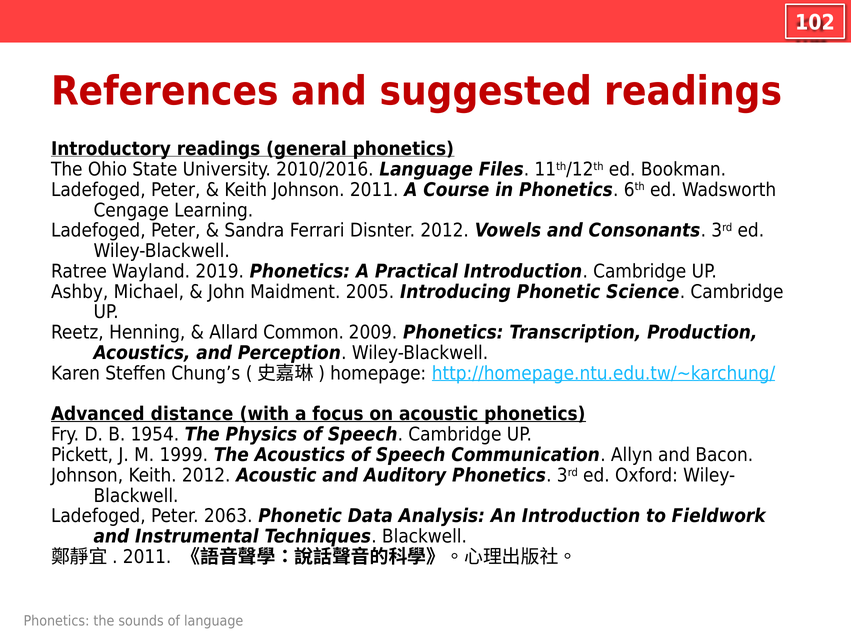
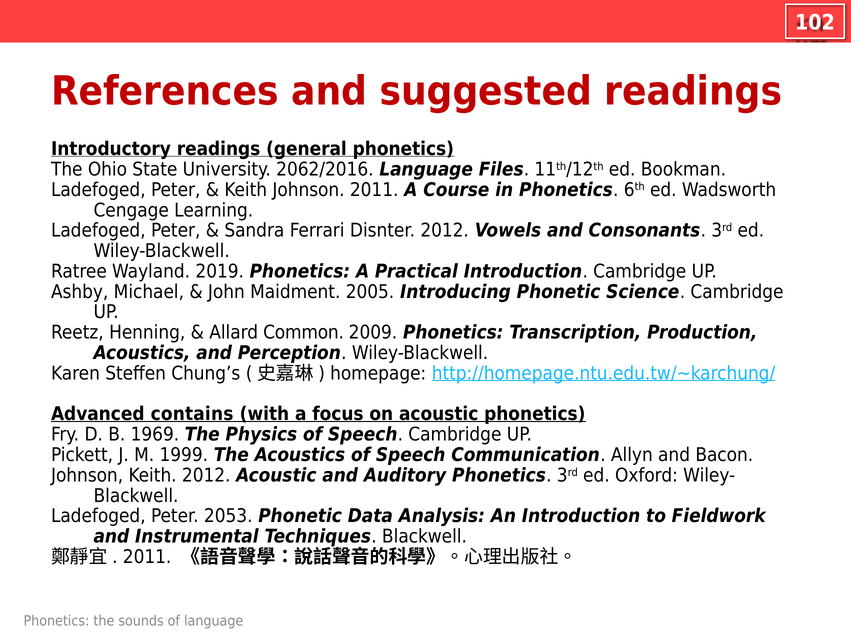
2010/2016: 2010/2016 -> 2062/2016 (325, 170)
distance: distance -> contains (192, 414)
1954: 1954 -> 1969 (155, 435)
2063: 2063 -> 2053 (228, 516)
